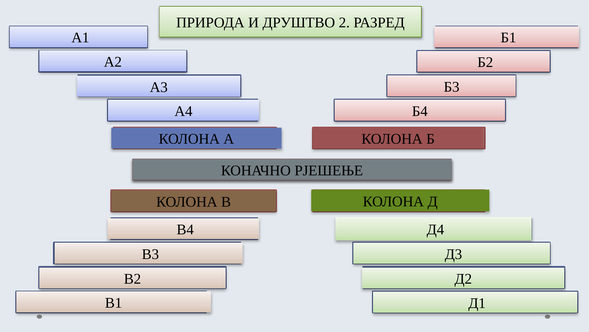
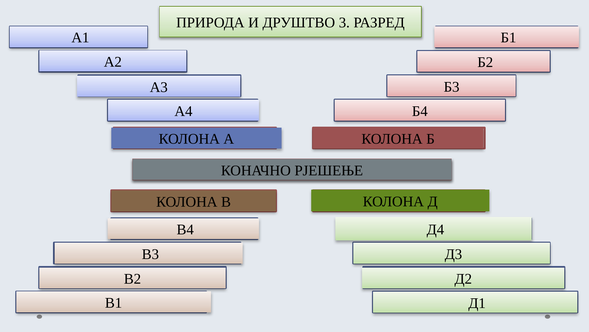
2: 2 -> 3 (344, 23)
